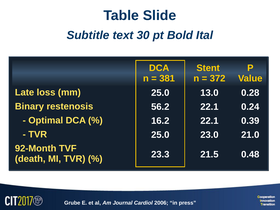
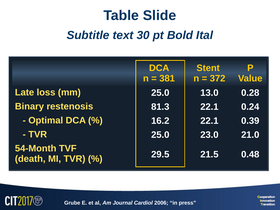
56.2: 56.2 -> 81.3 (160, 107)
92-Month: 92-Month -> 54-Month (36, 148)
23.3: 23.3 -> 29.5 (160, 154)
